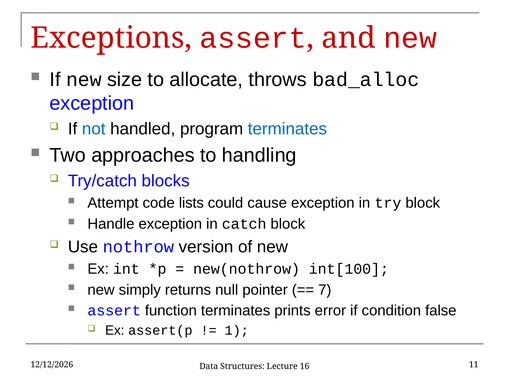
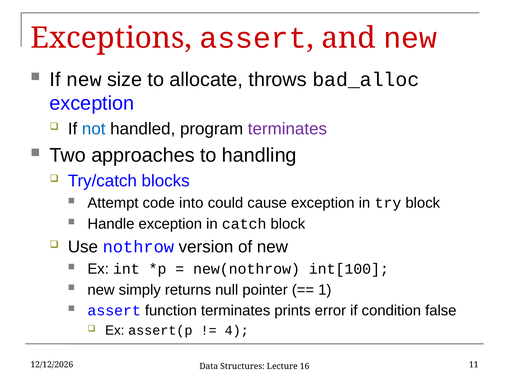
terminates colour: blue -> purple (287, 129)
lists: lists -> into (191, 203)
7: 7 -> 1 (325, 290)
1: 1 -> 4 (237, 330)
